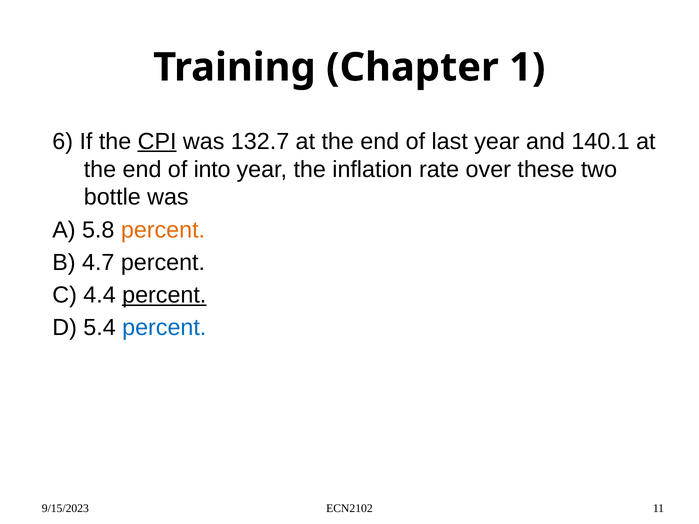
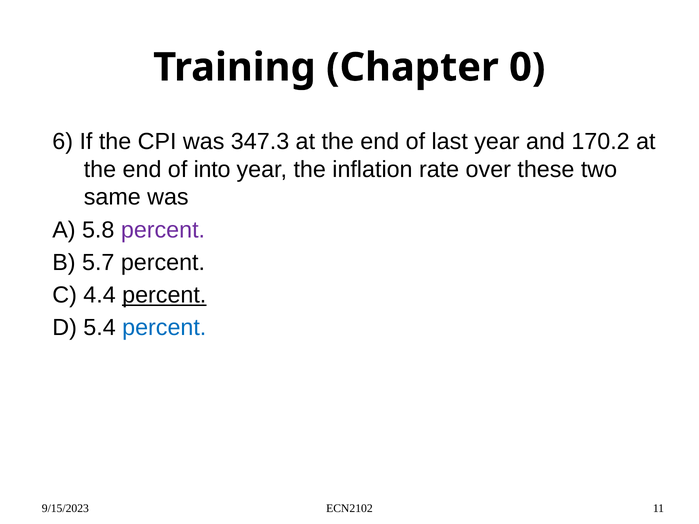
1: 1 -> 0 (527, 67)
CPI underline: present -> none (157, 141)
132.7: 132.7 -> 347.3 (260, 141)
140.1: 140.1 -> 170.2 (601, 141)
bottle: bottle -> same (112, 197)
percent colour: orange -> purple (163, 230)
4.7: 4.7 -> 5.7 (98, 263)
